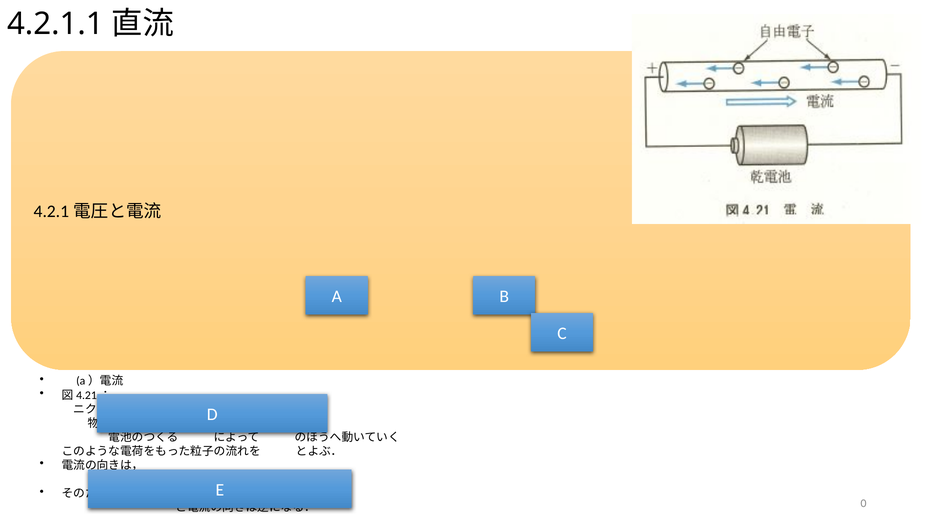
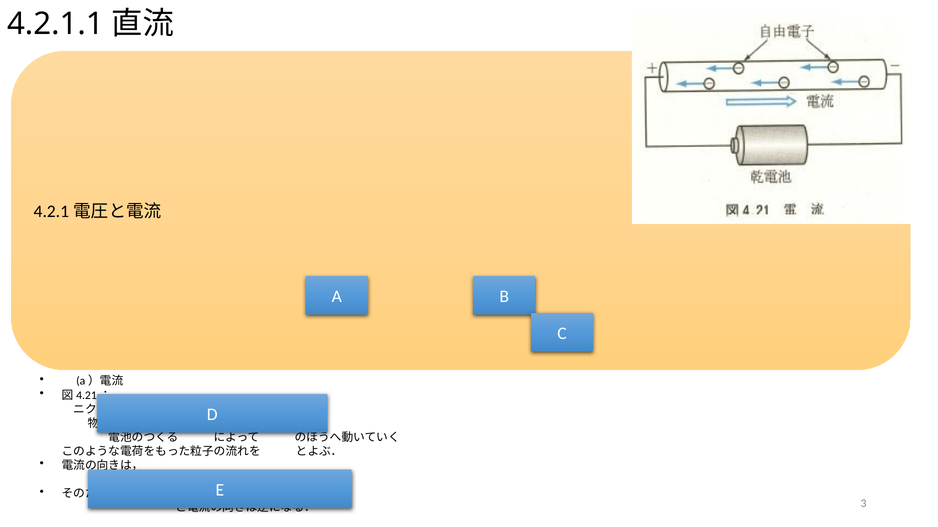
0: 0 -> 3 (864, 504)
